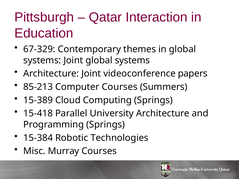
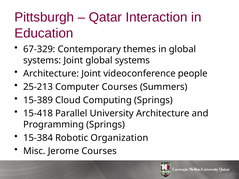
papers: papers -> people (193, 74)
85-213: 85-213 -> 25-213 (38, 87)
Technologies: Technologies -> Organization (119, 138)
Murray: Murray -> Jerome (63, 151)
